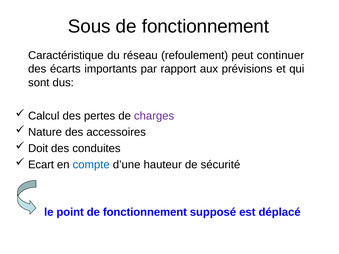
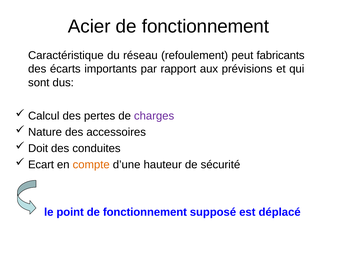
Sous: Sous -> Acier (89, 27)
continuer: continuer -> fabricants (281, 56)
compte colour: blue -> orange (91, 165)
